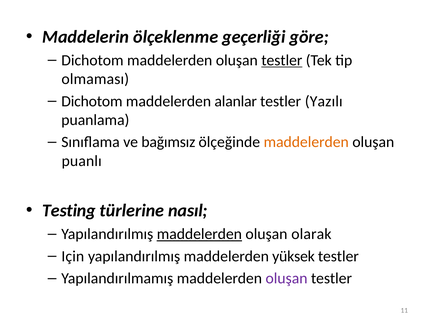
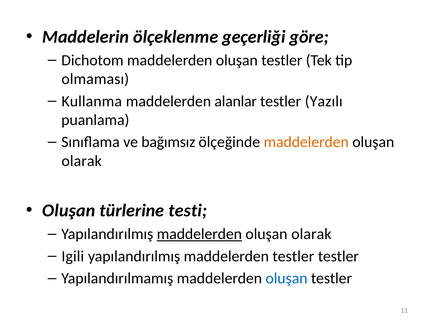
testler underline: present -> none (282, 60)
Dichotom: Dichotom -> Kullanma (92, 101)
puanlı: puanlı -> olarak (82, 161)
Testing: Testing -> Oluşan (69, 211)
nasıl: nasıl -> testi (188, 211)
Için: Için -> Igili (73, 257)
maddelerden yüksek: yüksek -> testler (293, 257)
oluşan colour: purple -> blue (287, 279)
